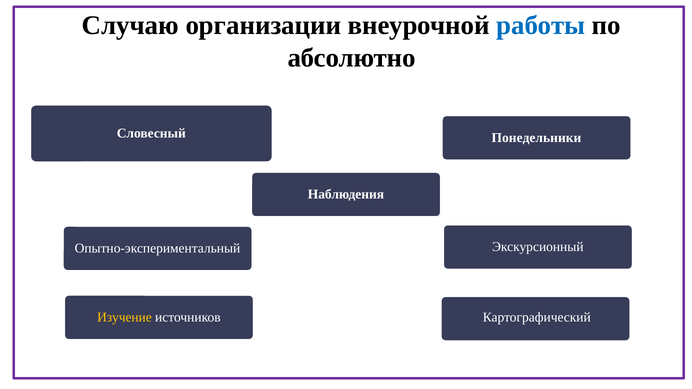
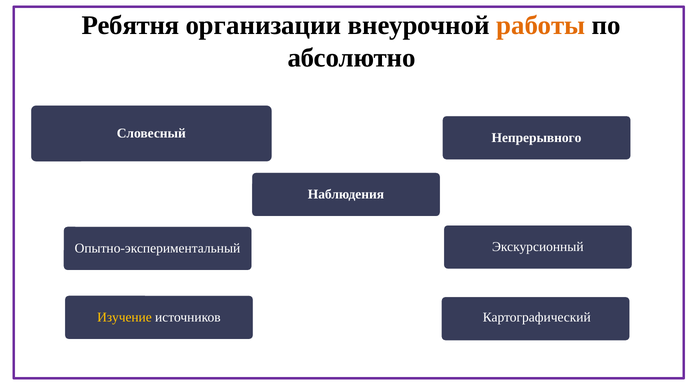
Случаю: Случаю -> Ребятня (131, 26)
работы colour: blue -> orange (541, 26)
Понедельники: Понедельники -> Непрерывного (537, 138)
